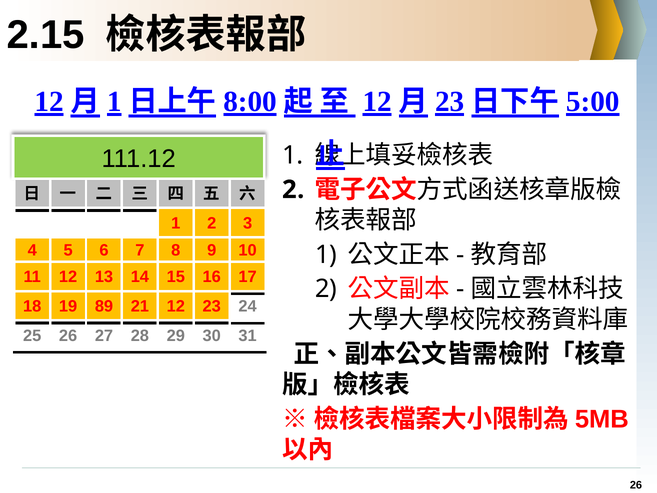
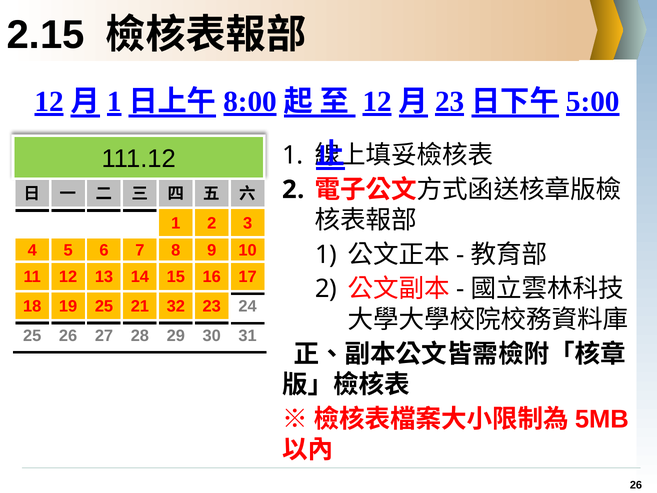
19 89: 89 -> 25 (104, 306)
21 12: 12 -> 32 (176, 306)
